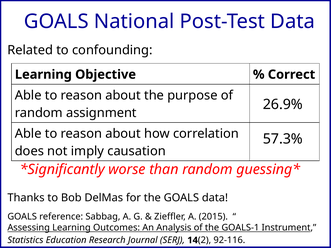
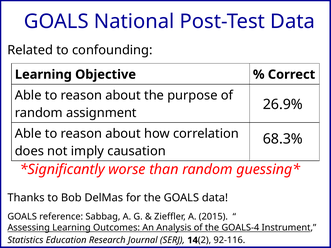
57.3%: 57.3% -> 68.3% (283, 139)
GOALS-1: GOALS-1 -> GOALS-4 (240, 228)
